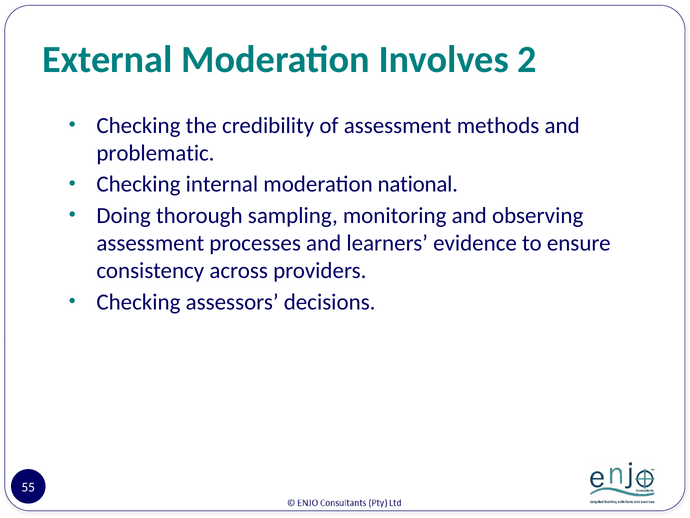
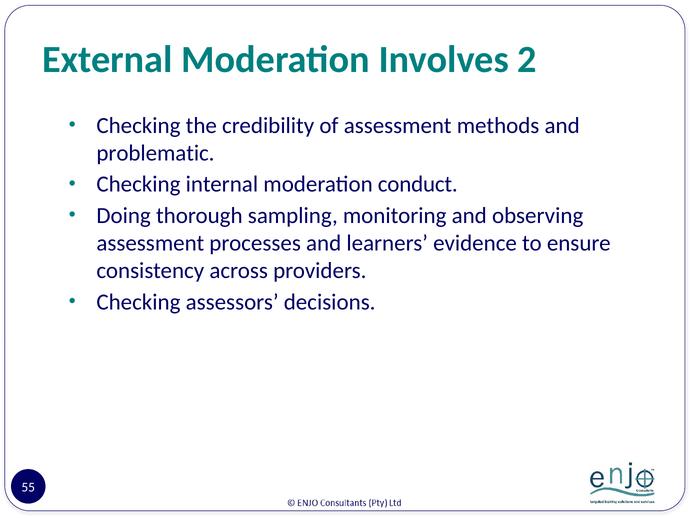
national: national -> conduct (418, 184)
